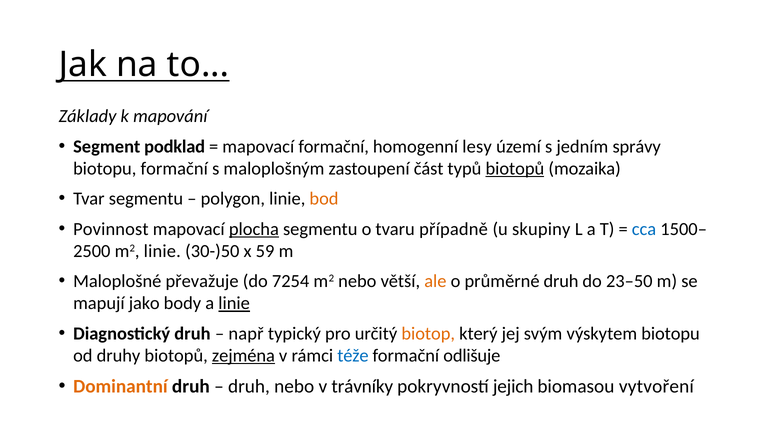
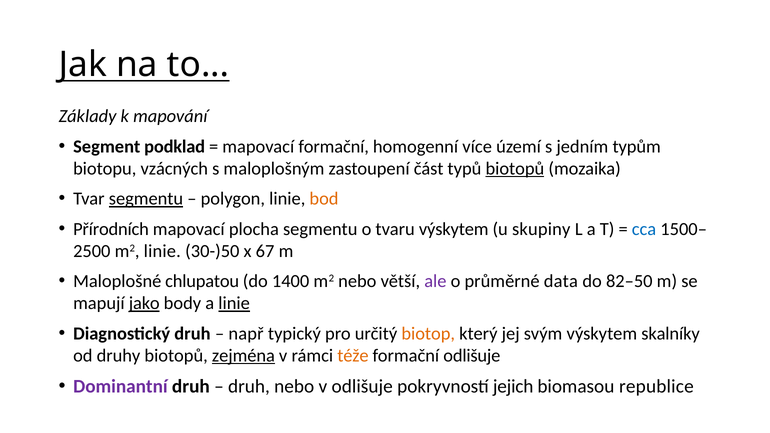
lesy: lesy -> více (477, 147)
správy: správy -> typům (637, 147)
biotopu formační: formační -> vzácných (174, 169)
segmentu underline: none -> present (146, 199)
Povinnost: Povinnost -> Přírodních (111, 229)
plocha underline: present -> none (254, 229)
tvaru případně: případně -> výskytem (454, 229)
59: 59 -> 67 (265, 251)
převažuje: převažuje -> chlupatou (202, 281)
7254: 7254 -> 1400 (291, 281)
ale colour: orange -> purple (435, 281)
průměrné druh: druh -> data (561, 281)
23–50: 23–50 -> 82–50 (629, 281)
jako underline: none -> present (144, 303)
výskytem biotopu: biotopu -> skalníky (671, 334)
téže colour: blue -> orange (353, 356)
Dominantní colour: orange -> purple (120, 386)
v trávníky: trávníky -> odlišuje (362, 386)
vytvoření: vytvoření -> republice (656, 386)
